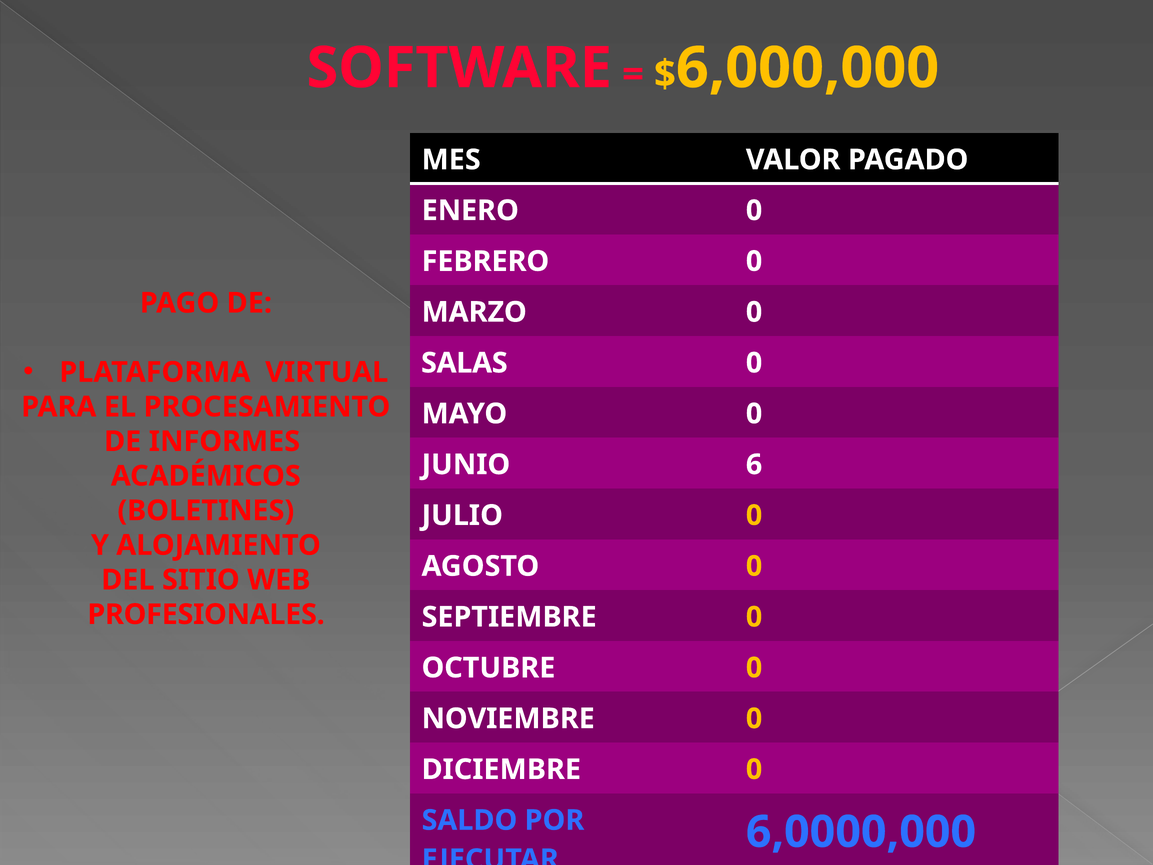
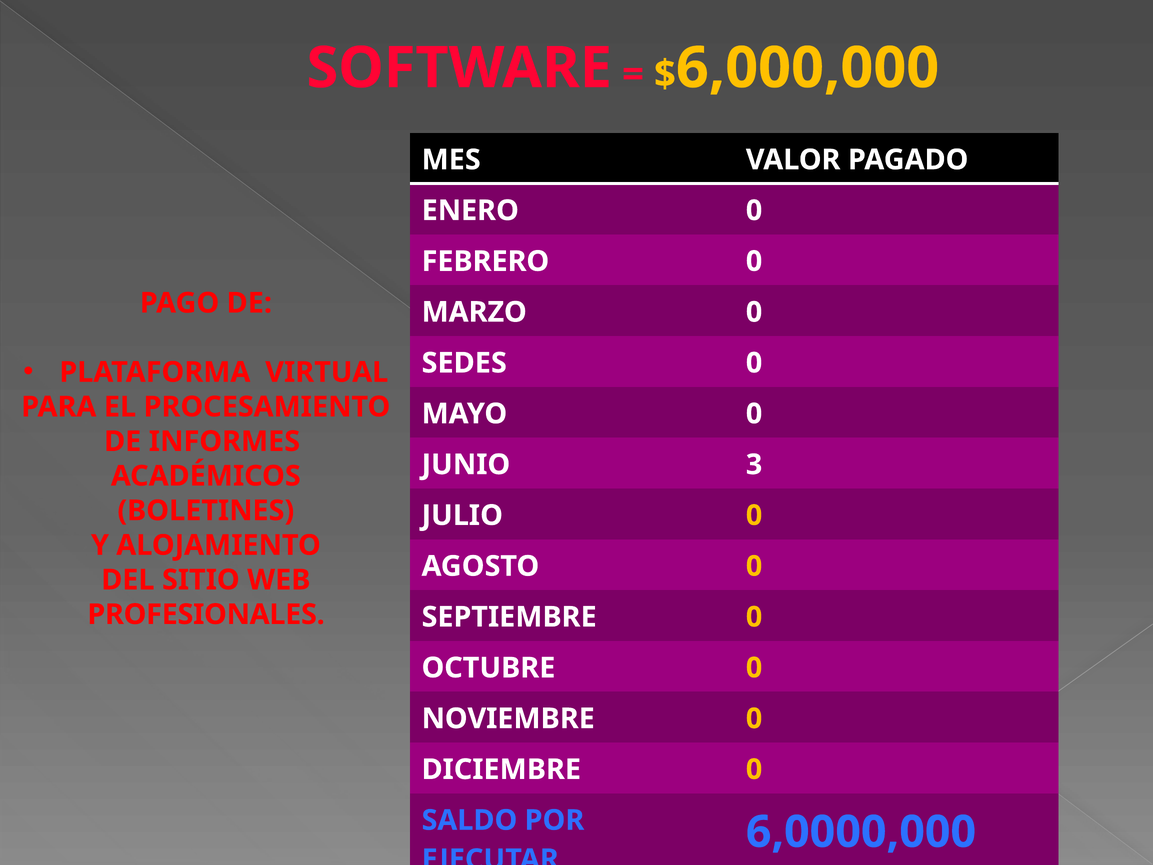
SALAS: SALAS -> SEDES (464, 363)
6: 6 -> 3 (754, 464)
